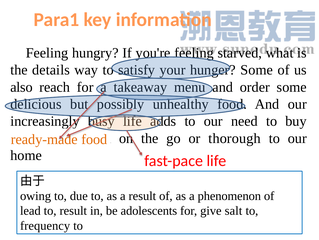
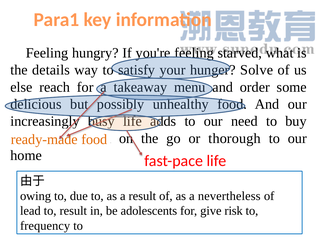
Some: Some -> Solve (257, 70)
also: also -> else (21, 87)
phenomenon: phenomenon -> nevertheless (229, 195)
salt: salt -> risk (234, 210)
